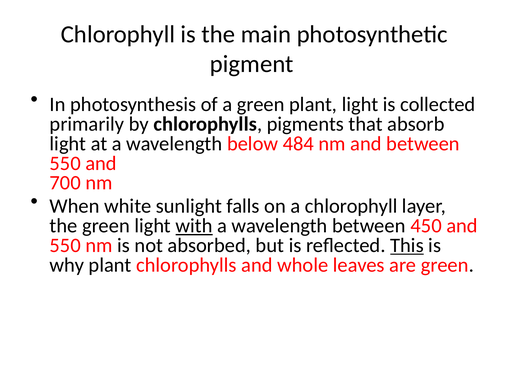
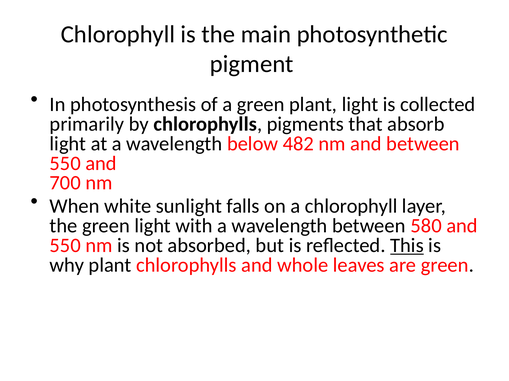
484: 484 -> 482 (298, 144)
with underline: present -> none (194, 226)
450: 450 -> 580 (426, 226)
